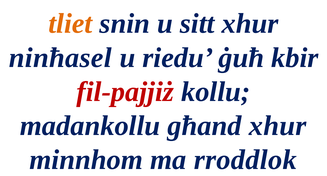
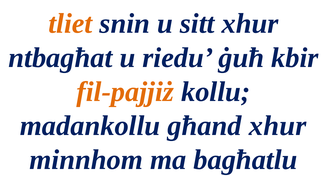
ninħasel: ninħasel -> ntbagħat (60, 58)
fil-pajjiż colour: red -> orange (125, 92)
rroddlok: rroddlok -> bagħatlu (245, 160)
